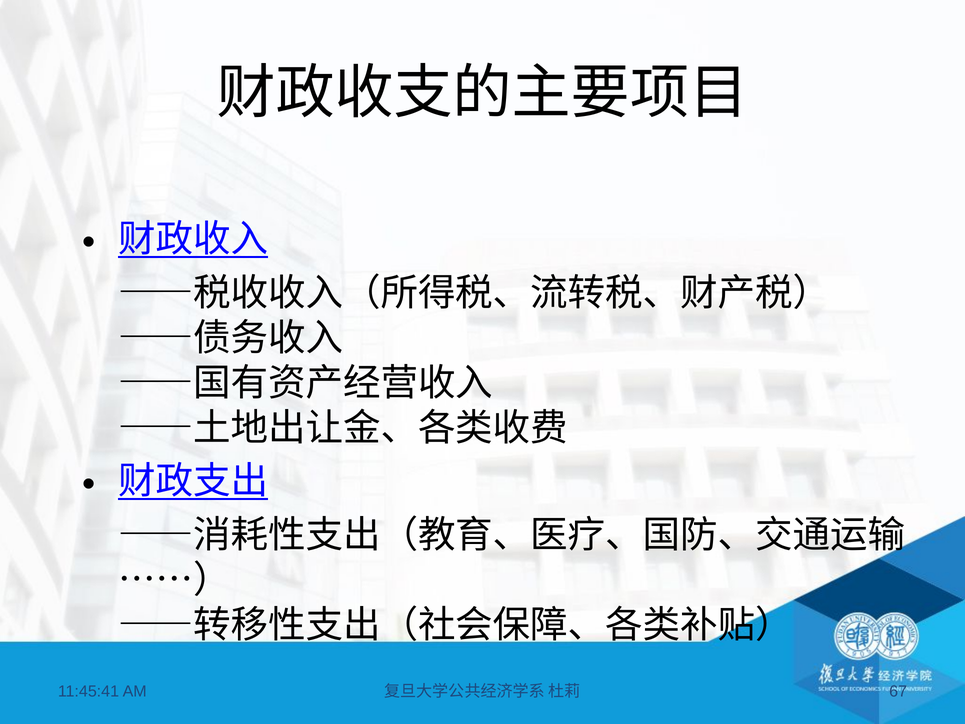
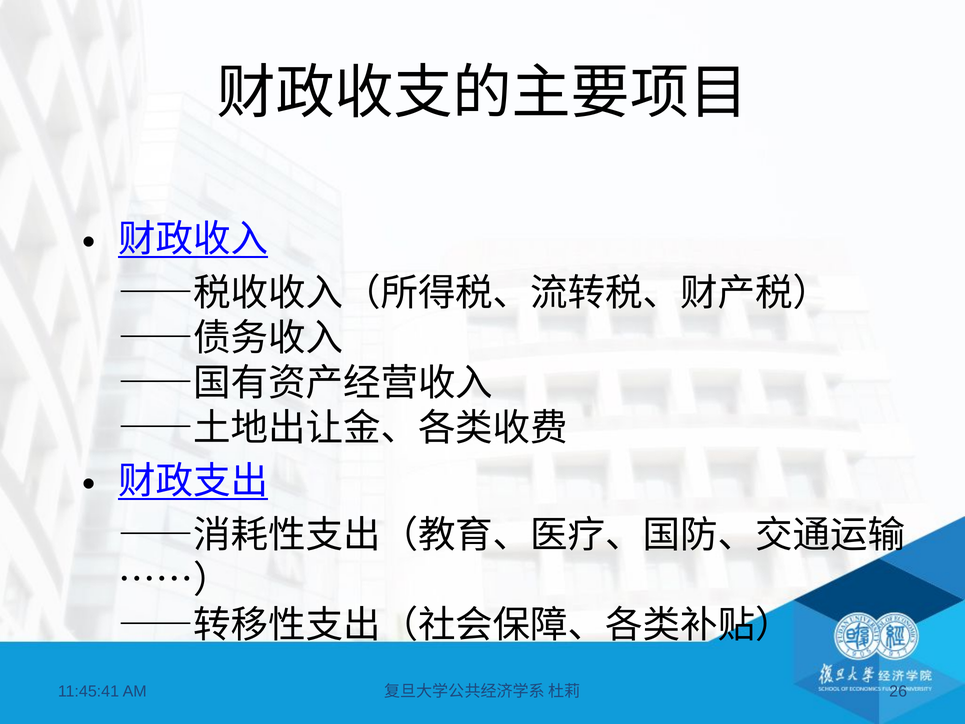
67: 67 -> 26 (898, 691)
